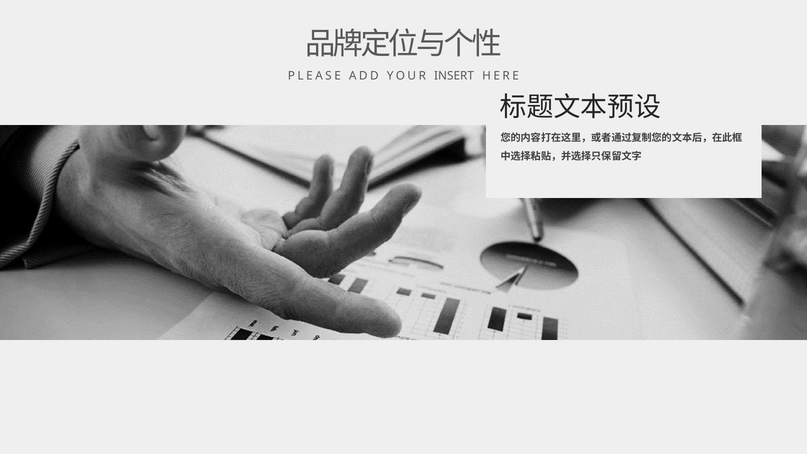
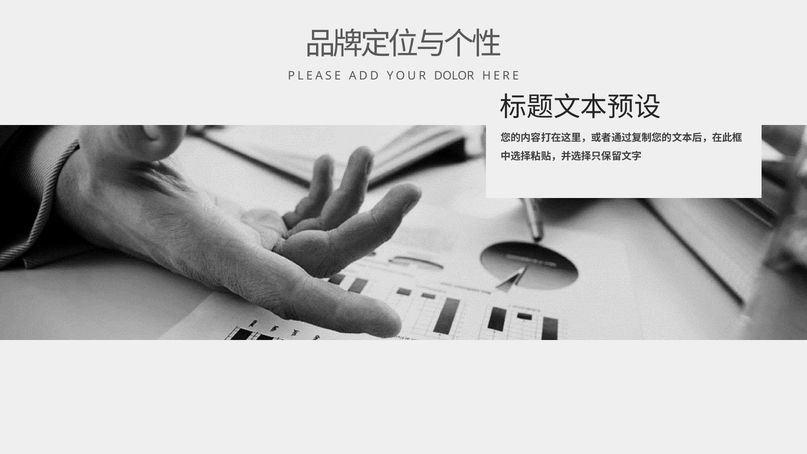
INSERT: INSERT -> DOLOR (454, 76)
